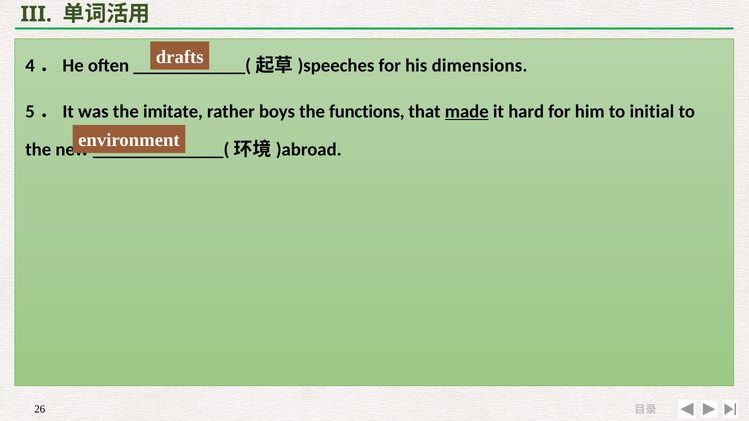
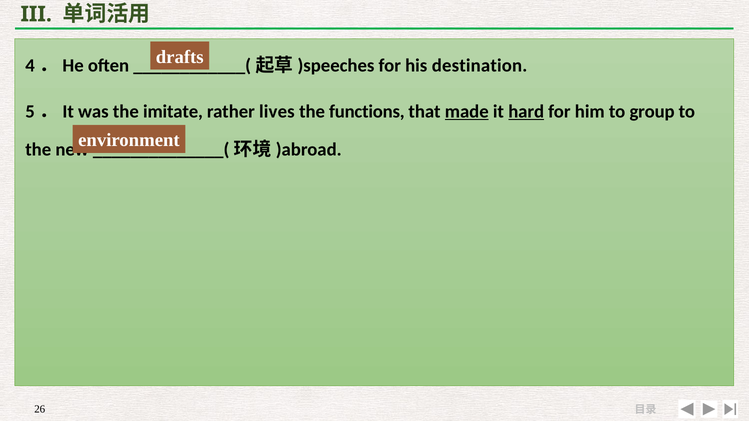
dimensions: dimensions -> destination (480, 66)
boys: boys -> lives (277, 112)
hard underline: none -> present (526, 112)
initial: initial -> group (652, 112)
